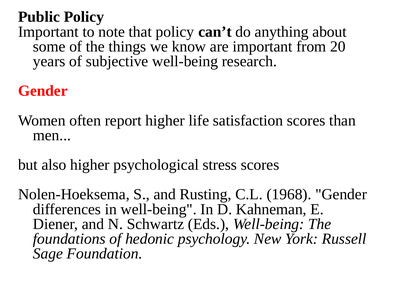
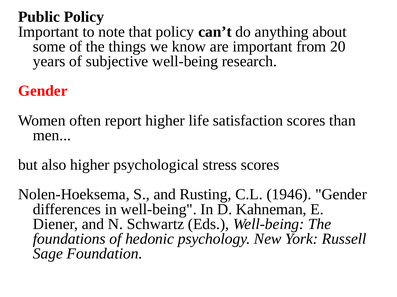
1968: 1968 -> 1946 (289, 195)
